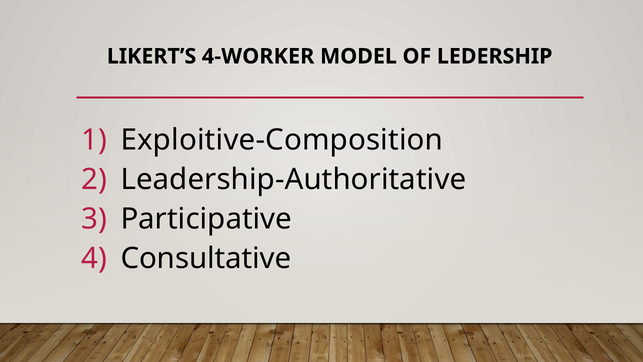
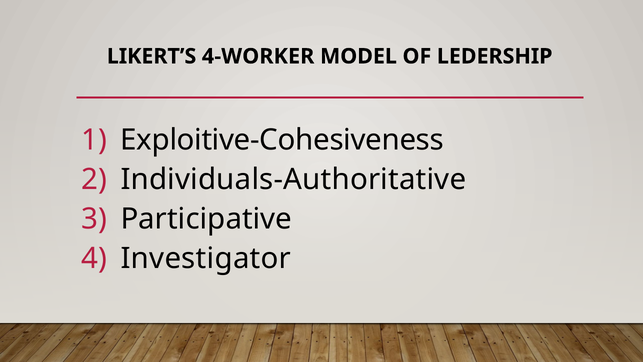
Exploitive-Composition: Exploitive-Composition -> Exploitive-Cohesiveness (282, 140)
Leadership-Authoritative: Leadership-Authoritative -> Individuals-Authoritative (293, 179)
Consultative: Consultative -> Investigator (206, 258)
